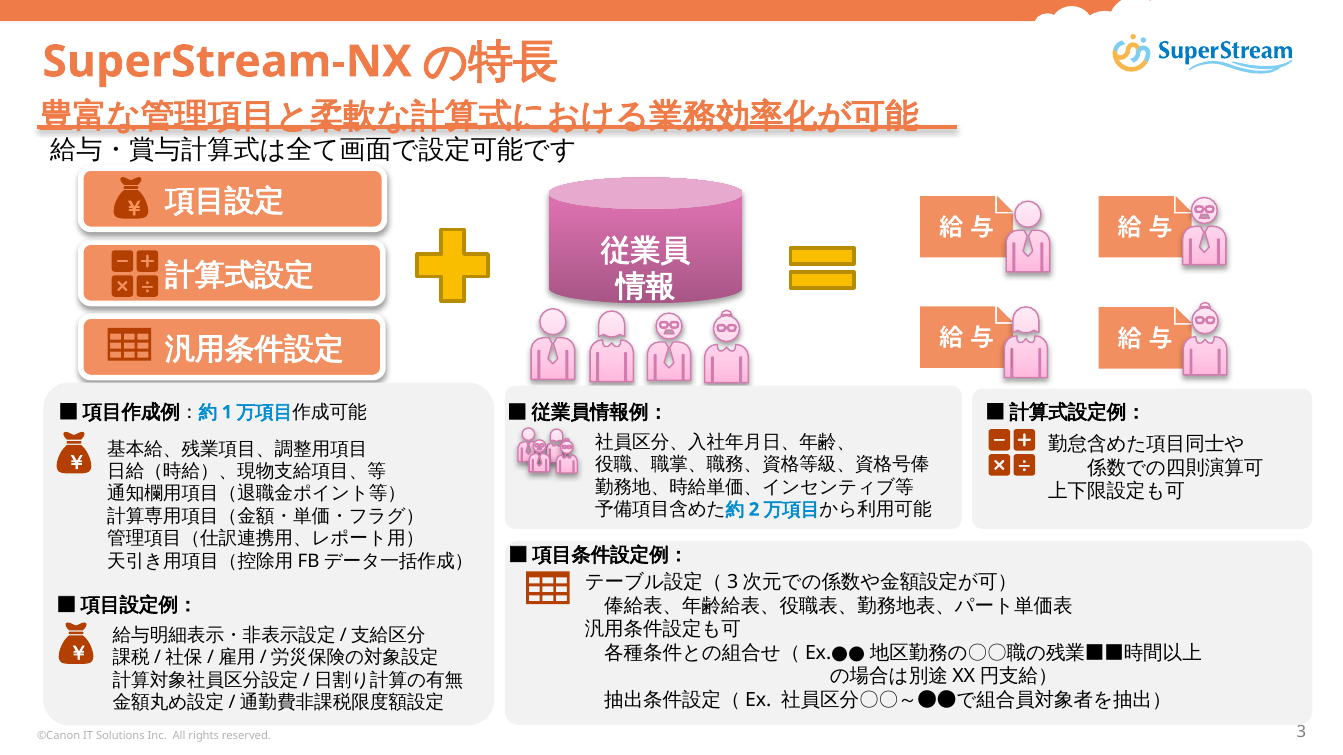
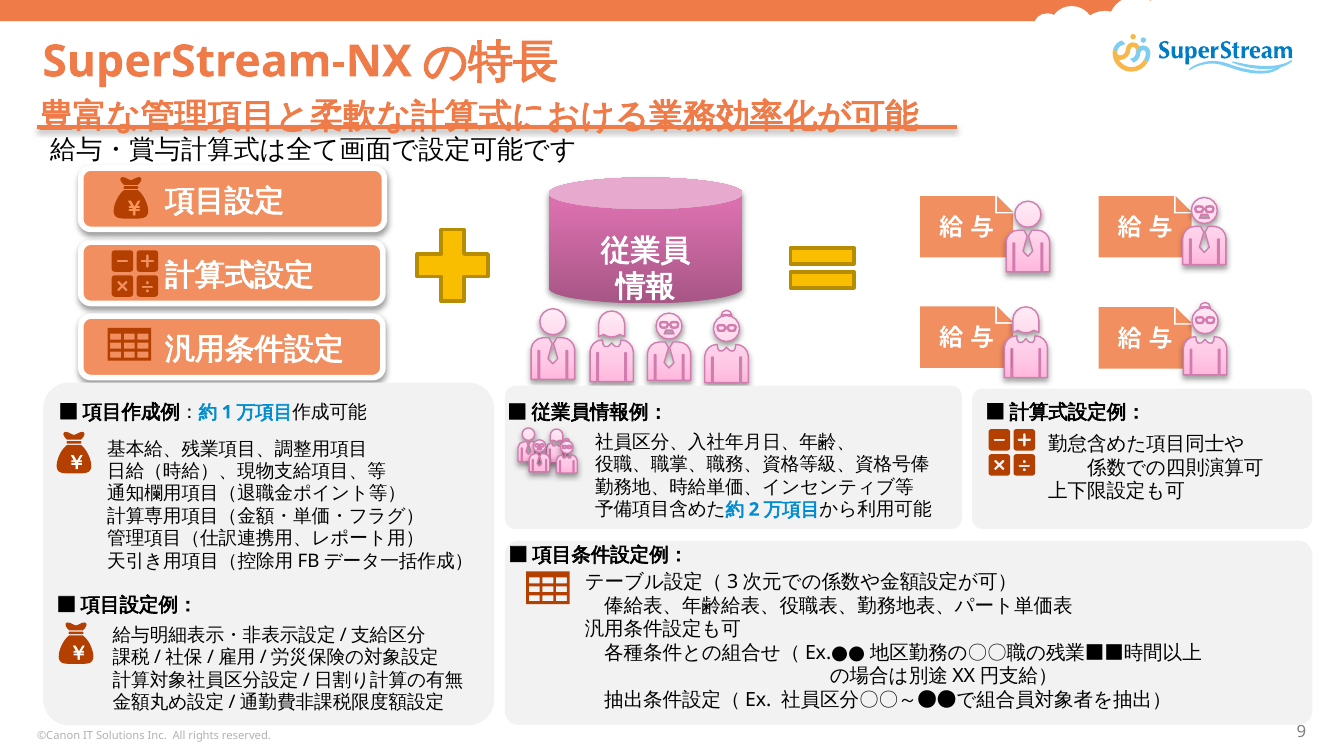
3: 3 -> 9 (1301, 733)
